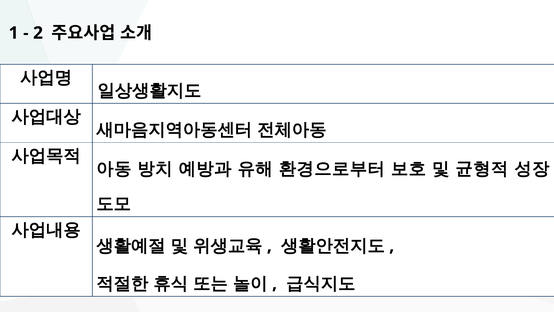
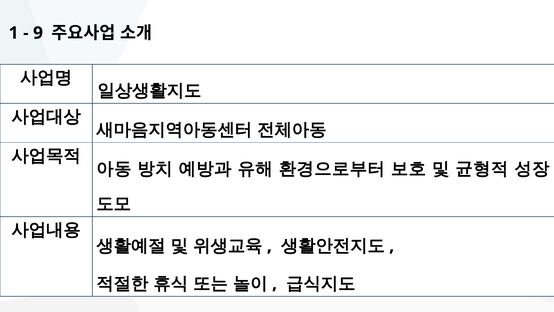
2: 2 -> 9 (38, 33)
